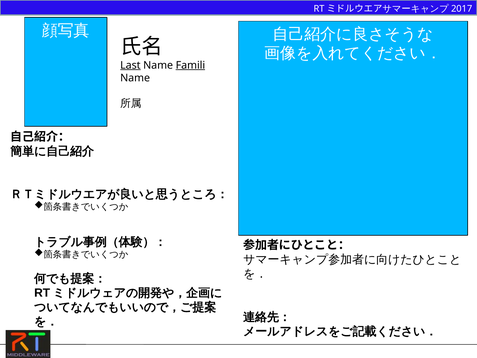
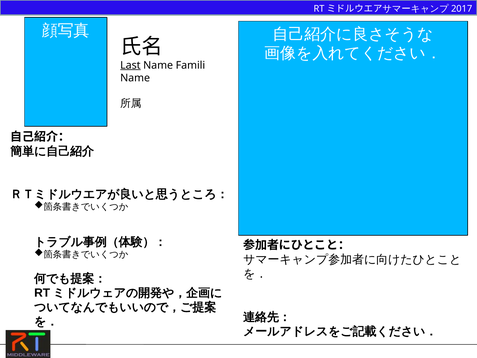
Famili underline: present -> none (190, 65)
